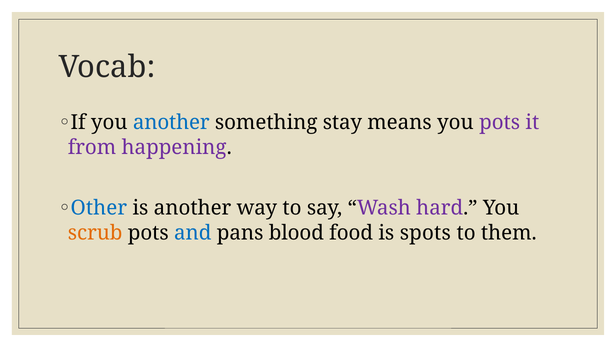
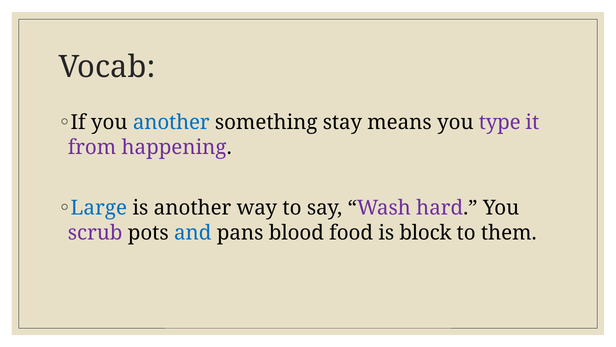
you pots: pots -> type (500, 122)
Other: Other -> Large (99, 208)
scrub colour: orange -> purple (95, 233)
spots: spots -> block (425, 233)
